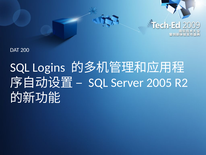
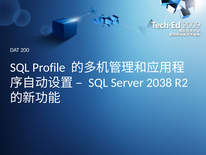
Logins: Logins -> Profile (49, 67)
2005: 2005 -> 2038 (159, 82)
